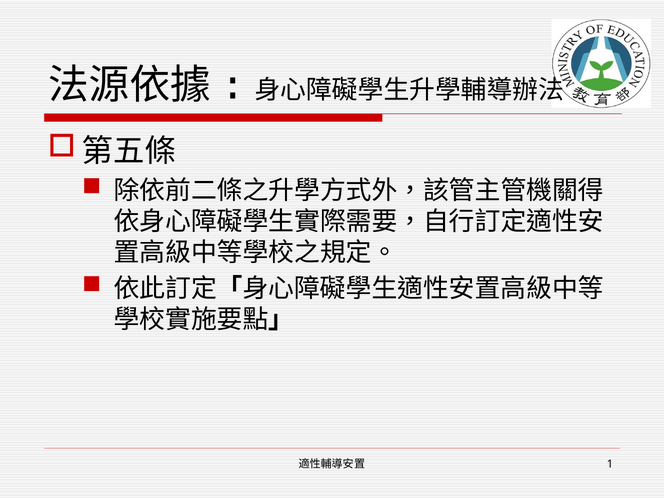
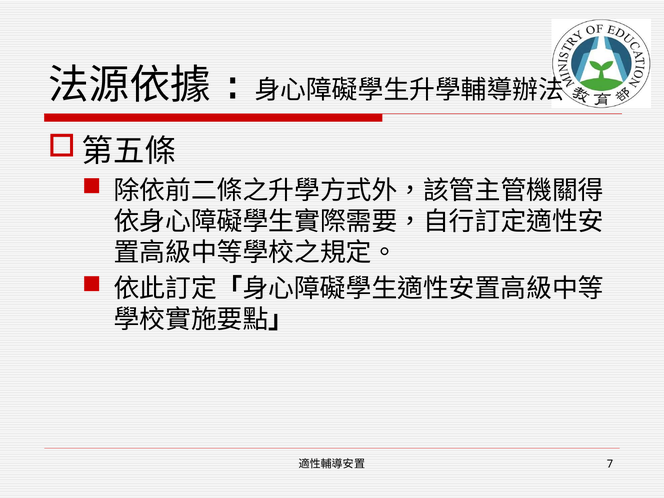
1: 1 -> 7 (610, 464)
